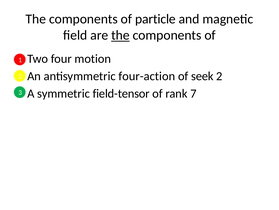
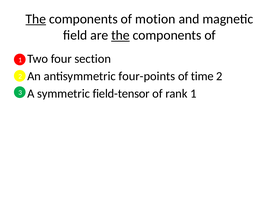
The underline: none -> present (36, 19)
particle: particle -> motion (155, 19)
motion: motion -> section (93, 59)
four-action: four-action -> four-points (147, 76)
seek: seek -> time (202, 76)
rank 7: 7 -> 1 (193, 93)
